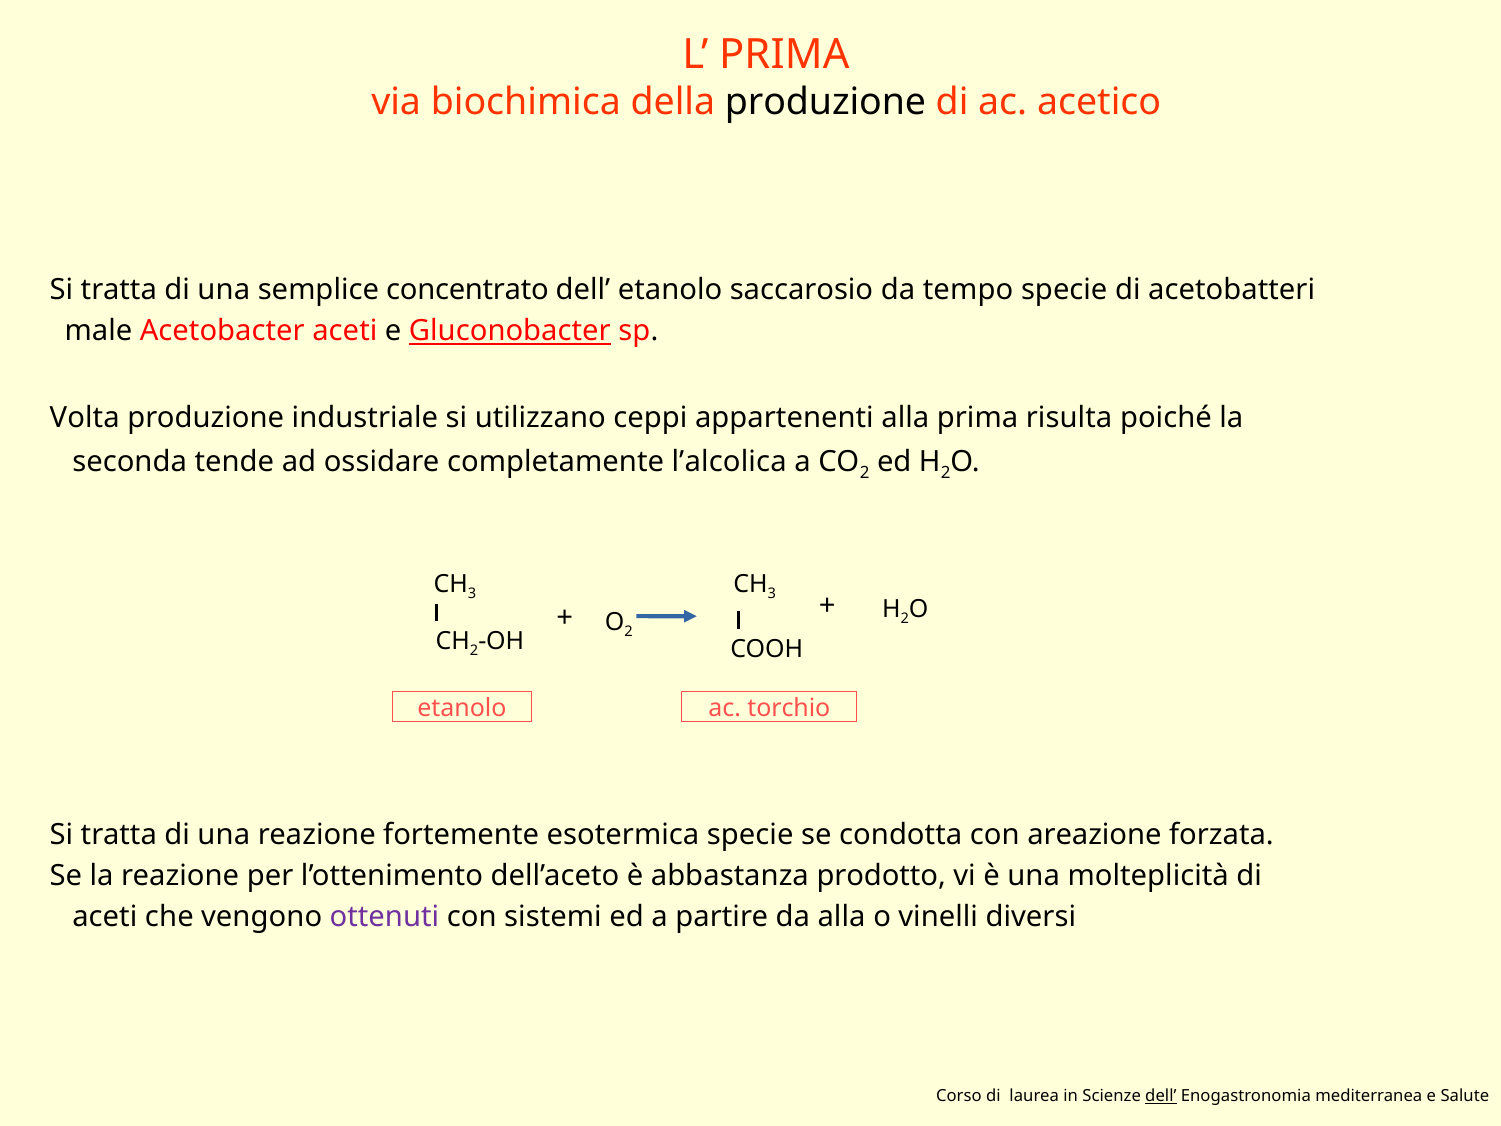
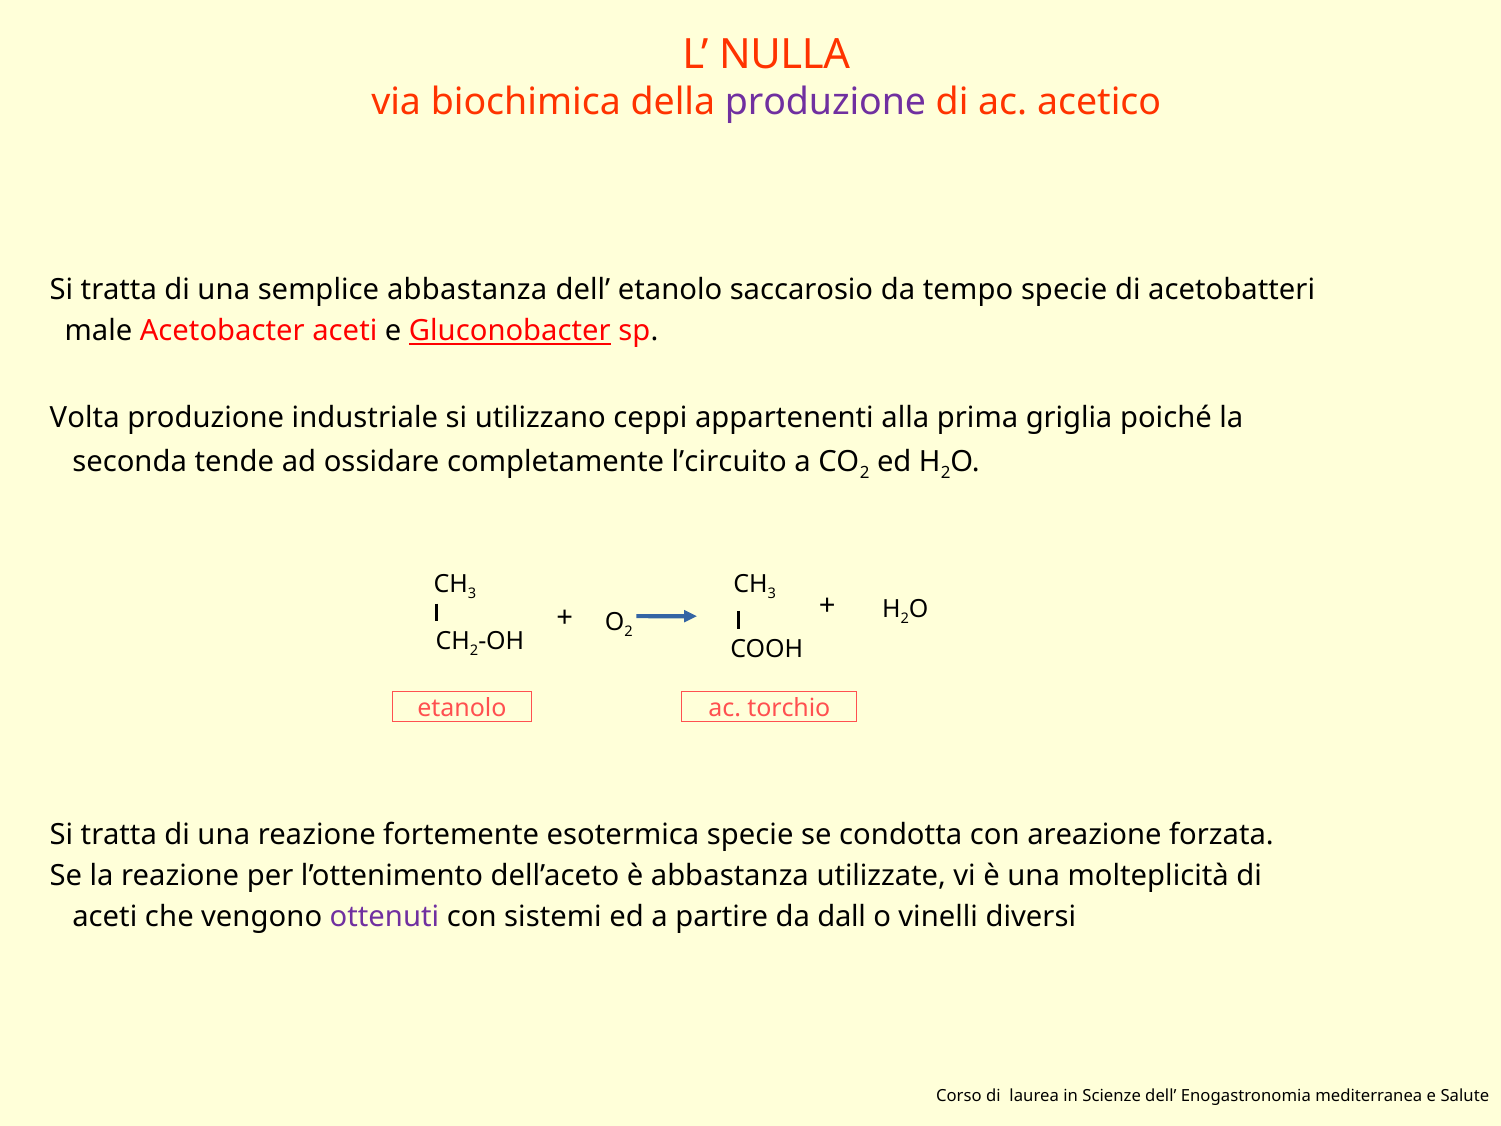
L PRIMA: PRIMA -> NULLA (785, 55)
produzione colour: black -> purple (825, 102)
semplice concentrato: concentrato -> abbastanza (467, 290)
risulta: risulta -> griglia (1069, 418)
l’alcolica: l’alcolica -> l’circuito (729, 462)
prodotto: prodotto -> utilizzate (881, 876)
da alla: alla -> dall (842, 917)
dell underline: present -> none (1161, 1096)
